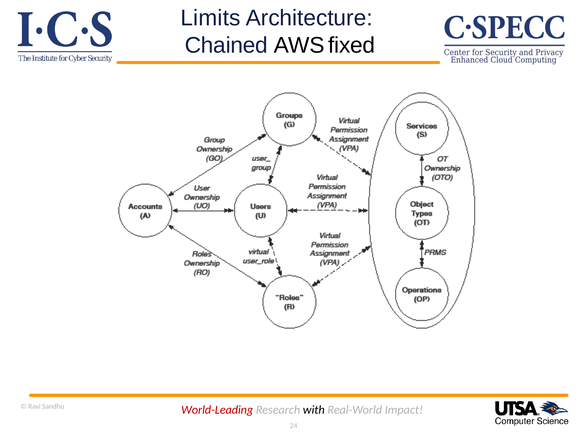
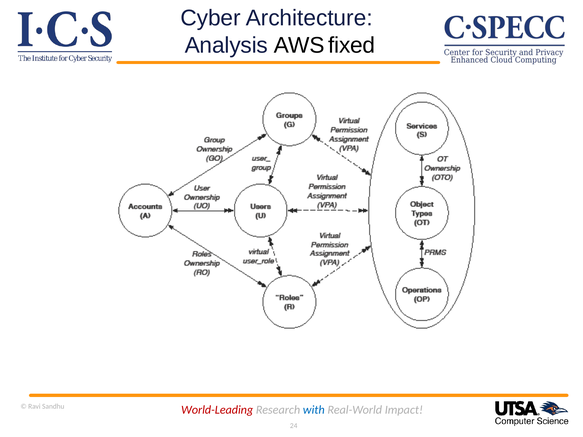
Limits: Limits -> Cyber (211, 18)
Chained: Chained -> Analysis (226, 45)
with colour: black -> blue (314, 410)
